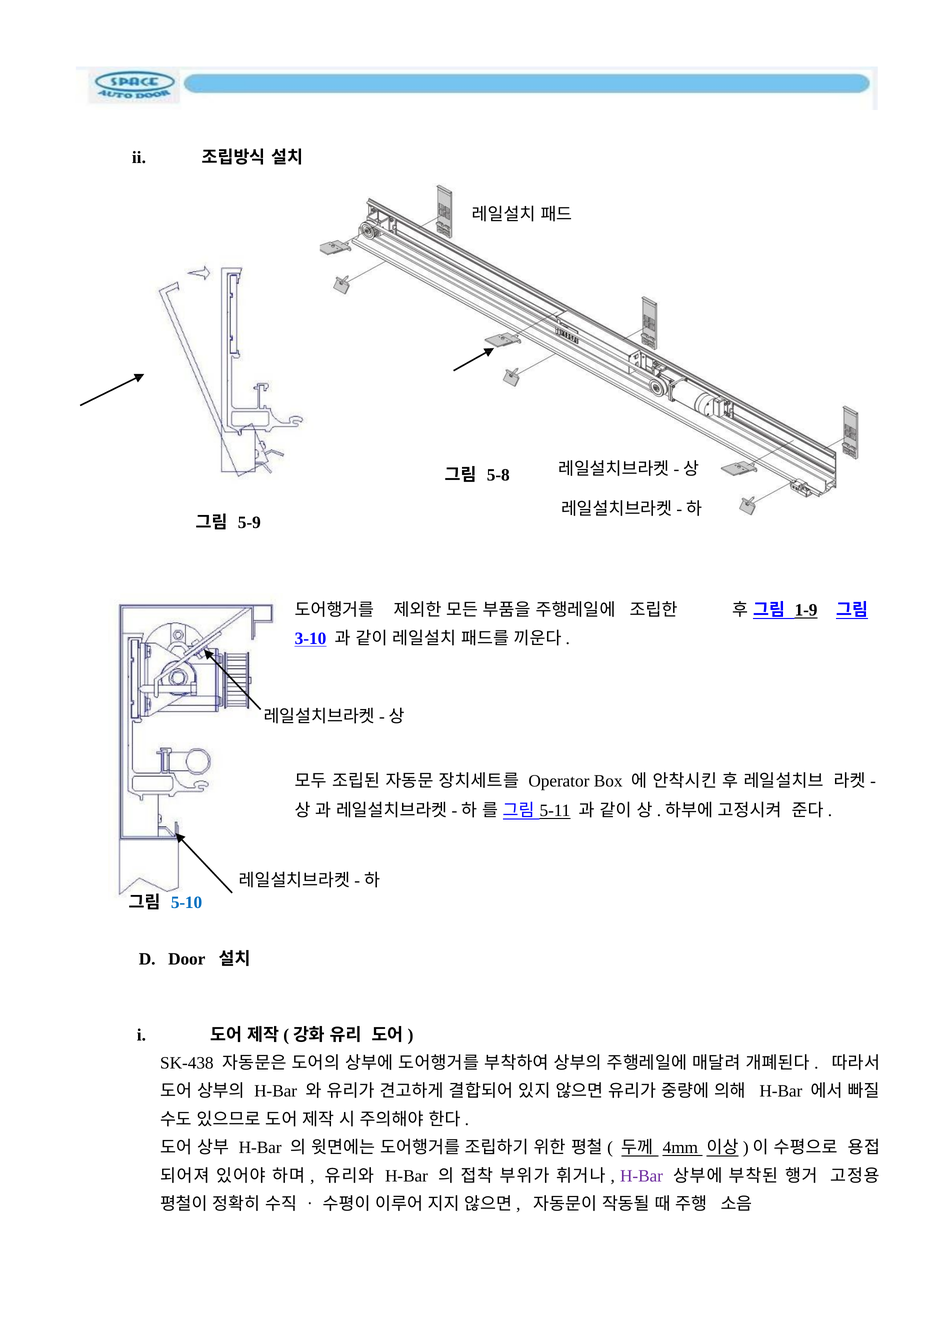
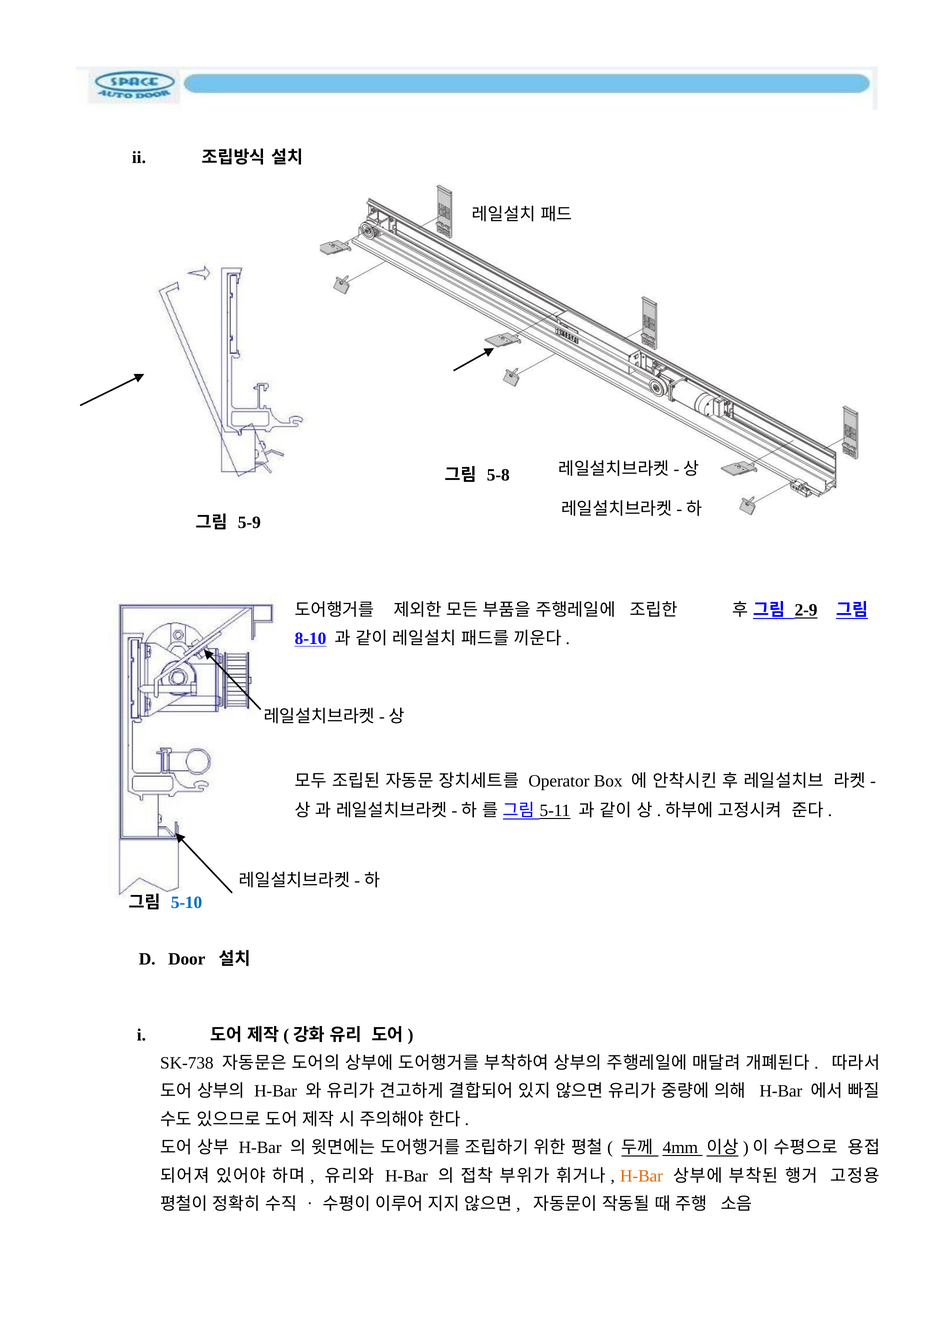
1-9: 1-9 -> 2-9 (806, 611)
3-10: 3-10 -> 8-10 (311, 639)
SK-438: SK-438 -> SK-738 (187, 1064)
H-Bar colour: purple -> orange (641, 1176)
